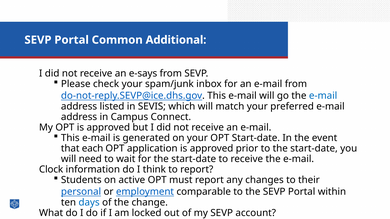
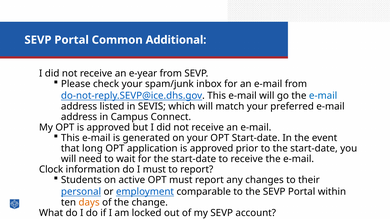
e-says: e-says -> e-year (143, 74)
each: each -> long (92, 149)
I think: think -> must (154, 170)
days colour: blue -> orange (89, 203)
